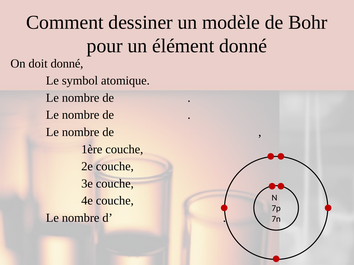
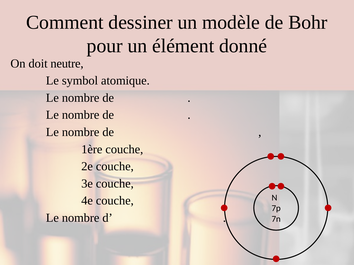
doit donné: donné -> neutre (67, 64)
